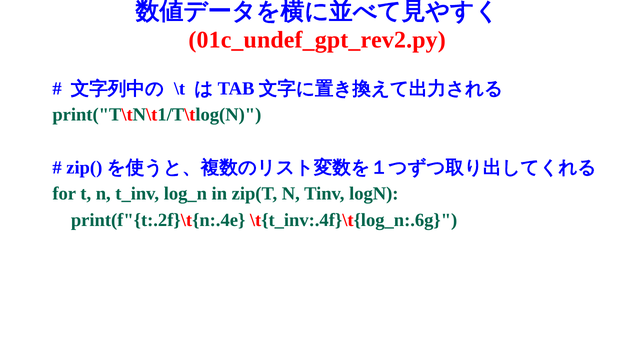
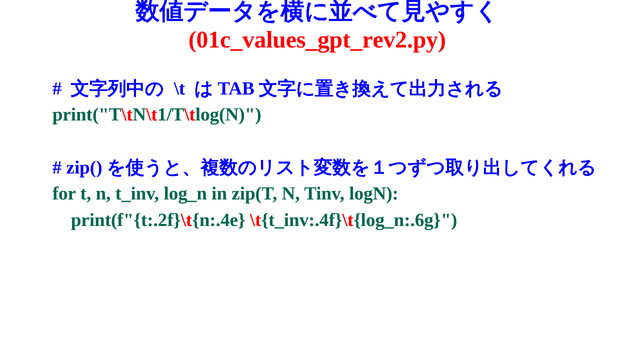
01c_undef_gpt_rev2.py: 01c_undef_gpt_rev2.py -> 01c_values_gpt_rev2.py (317, 40)
